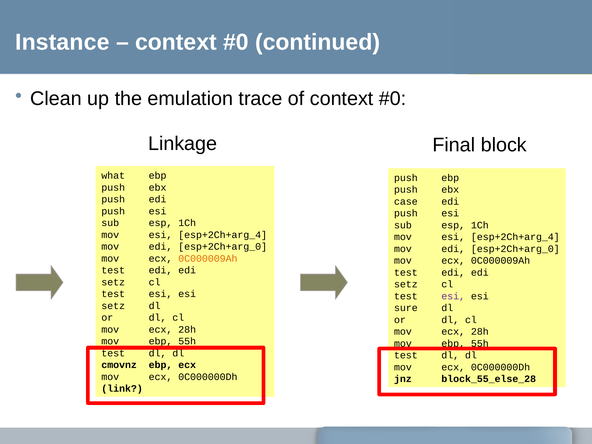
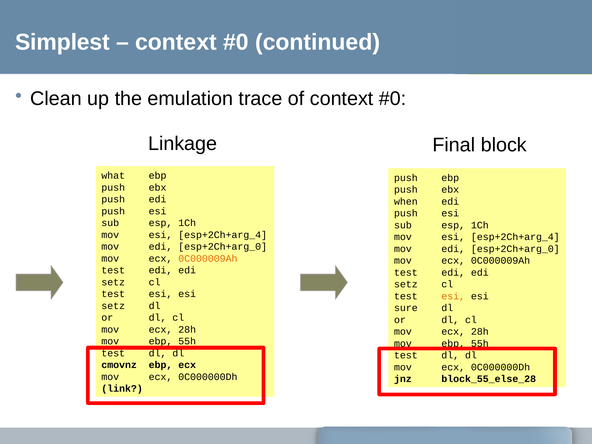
Instance: Instance -> Simplest (62, 42)
case: case -> when (406, 201)
esi colour: purple -> orange (453, 296)
